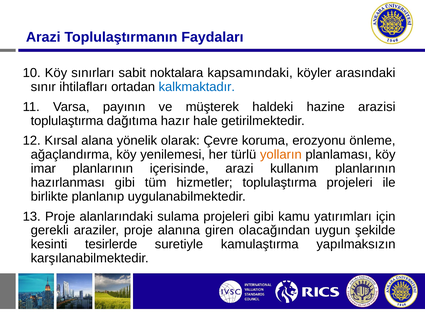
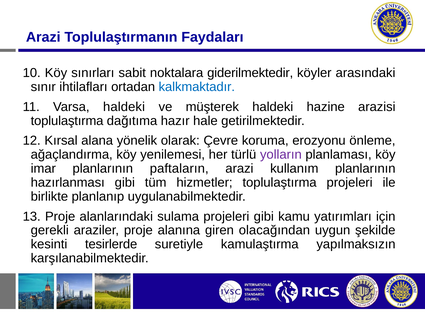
kapsamındaki: kapsamındaki -> giderilmektedir (250, 73)
Varsa payının: payının -> haldeki (124, 107)
yolların colour: orange -> purple (281, 155)
içerisinde: içerisinde -> paftaların (179, 169)
